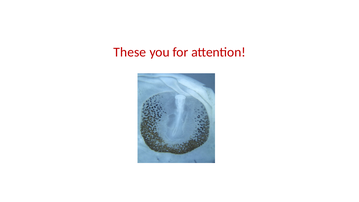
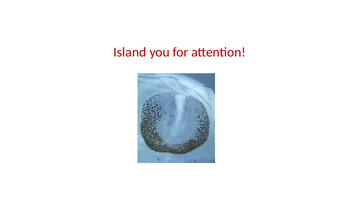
These: These -> Island (130, 52)
